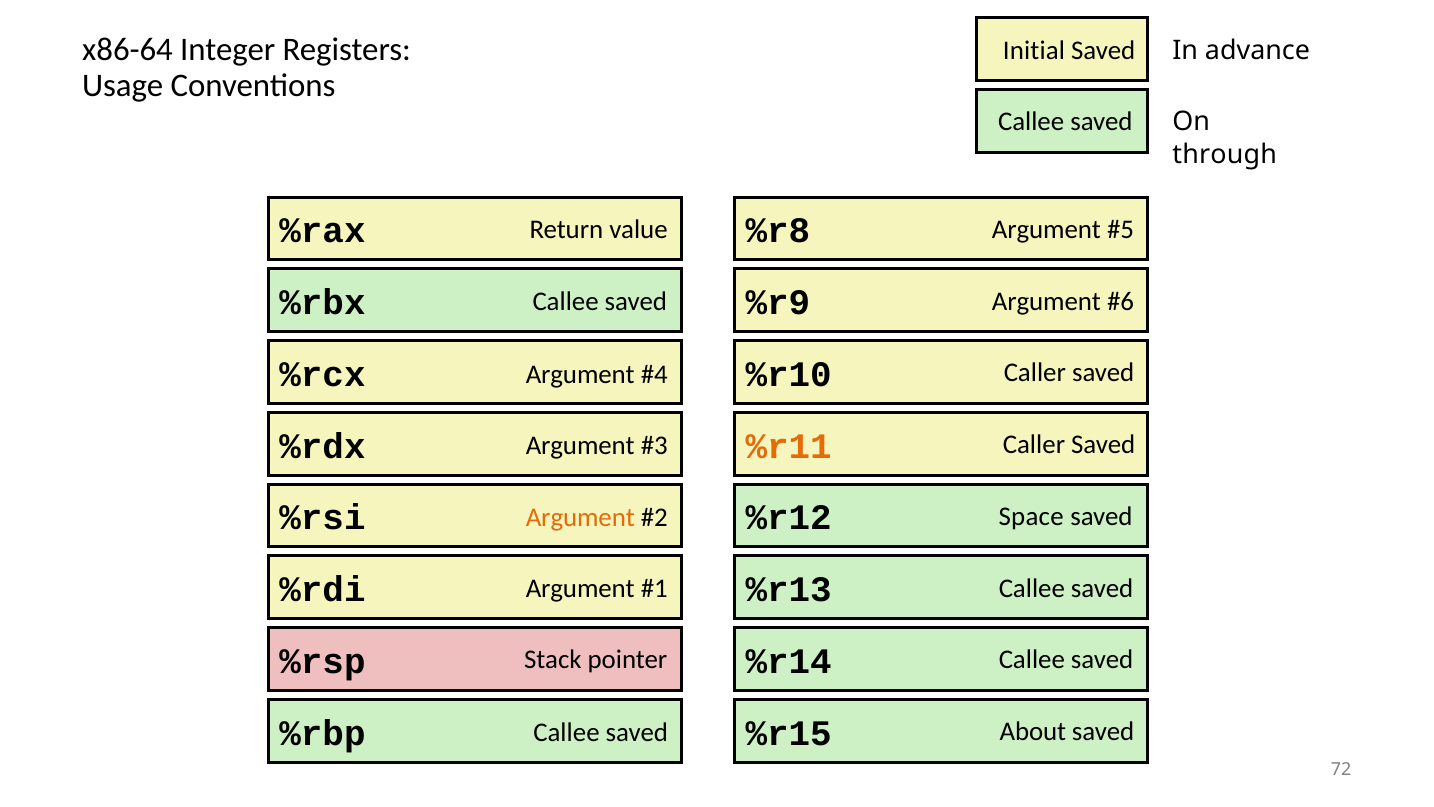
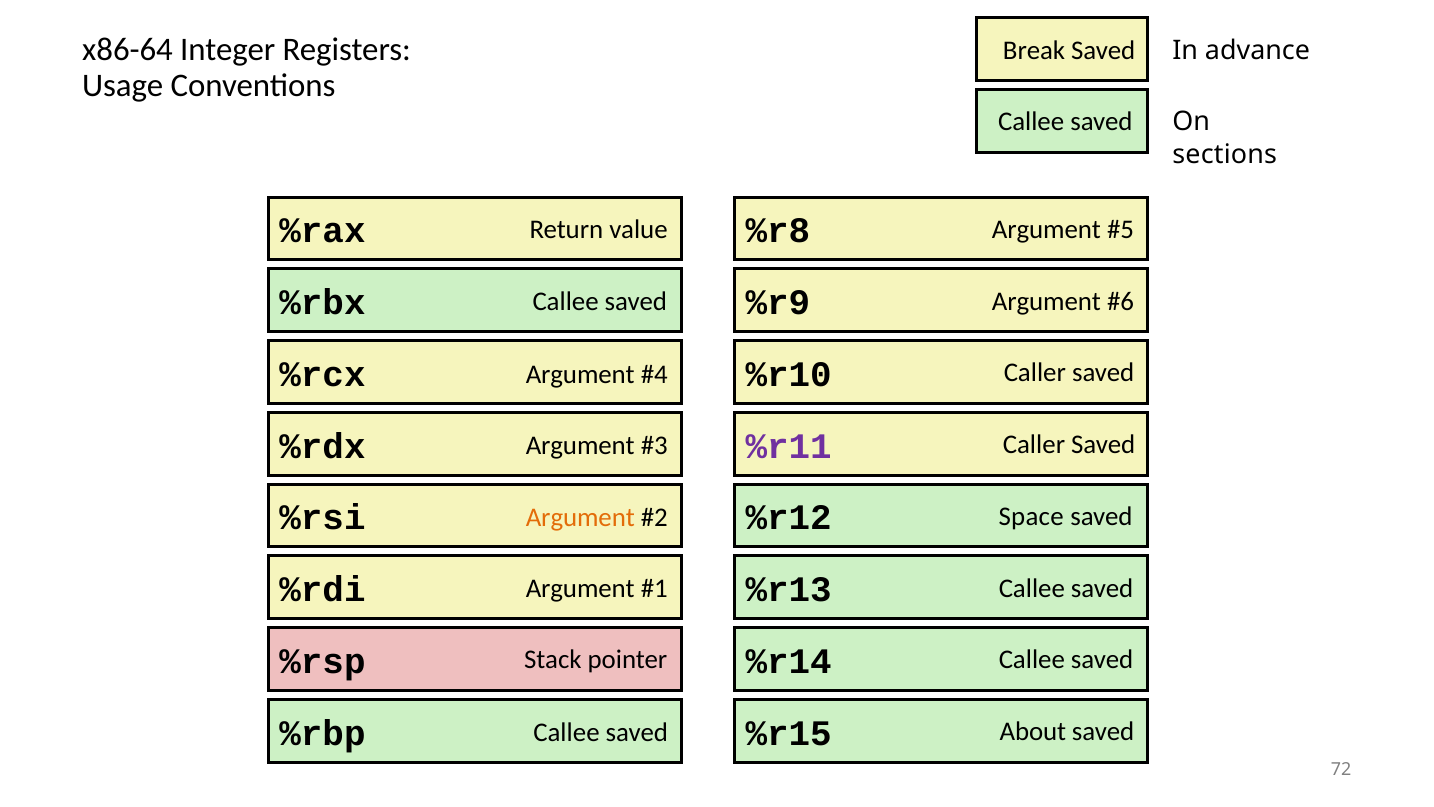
Initial: Initial -> Break (1034, 50)
through: through -> sections (1225, 154)
%r11 colour: orange -> purple (789, 446)
